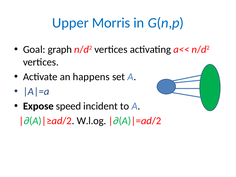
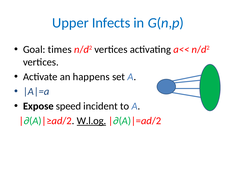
Morris: Morris -> Infects (111, 23)
graph: graph -> times (60, 50)
W.l.og underline: none -> present (91, 121)
